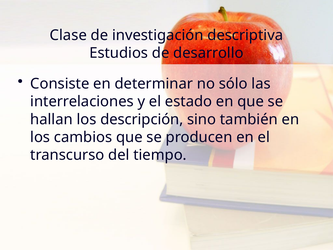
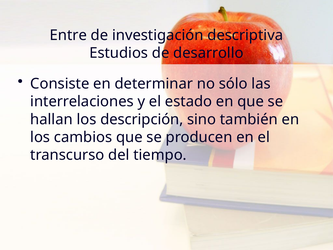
Clase: Clase -> Entre (68, 35)
